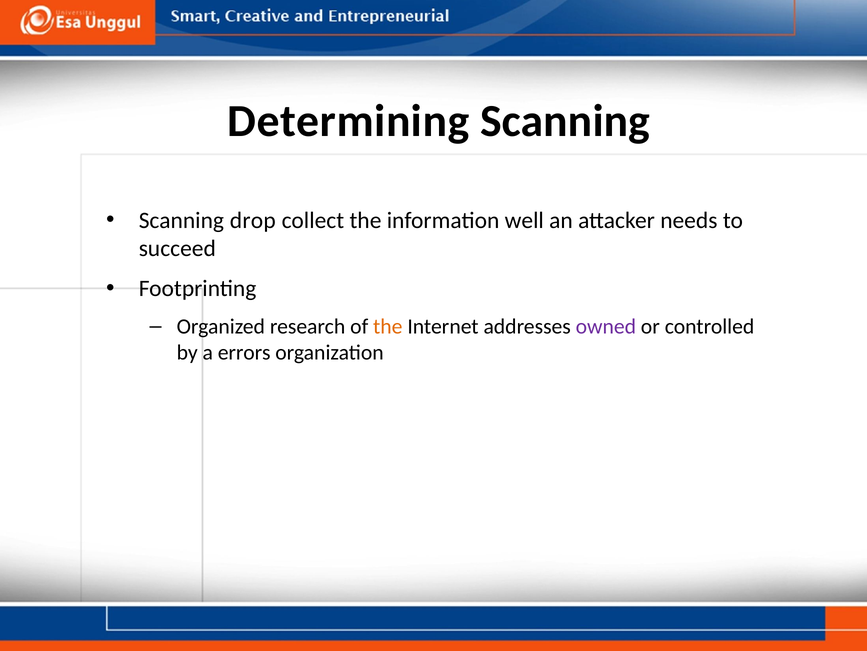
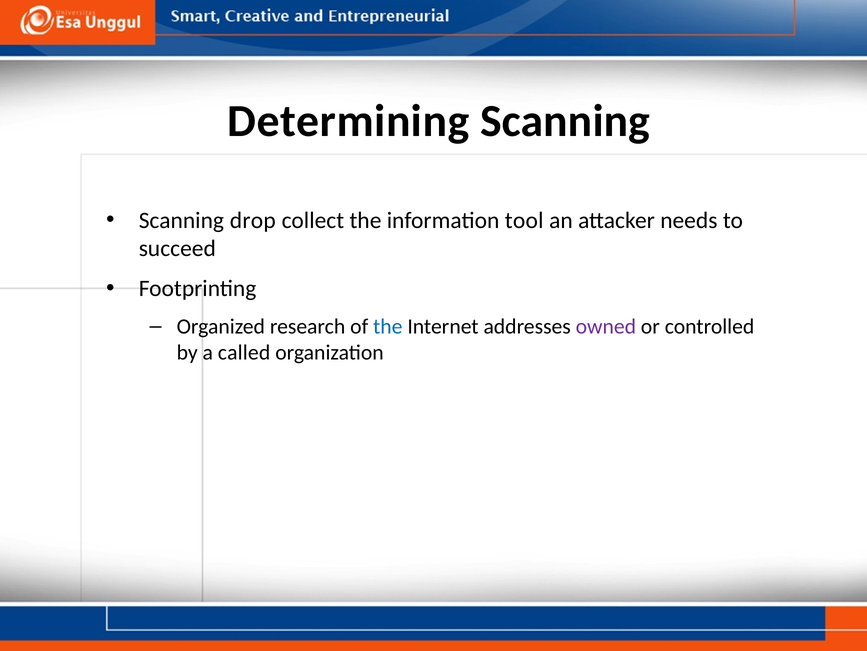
well: well -> tool (524, 220)
the colour: orange -> blue (388, 326)
errors: errors -> called (244, 352)
